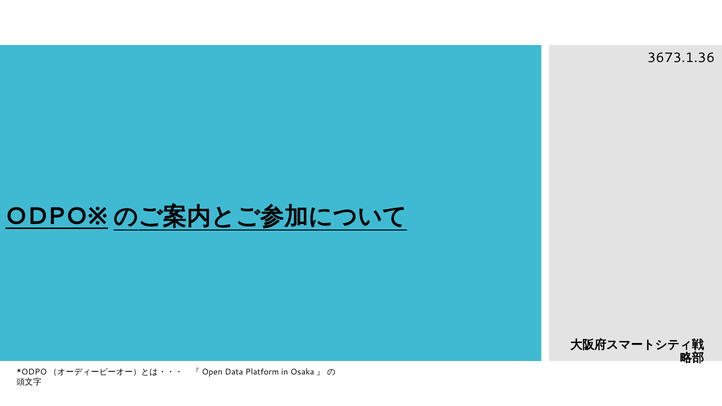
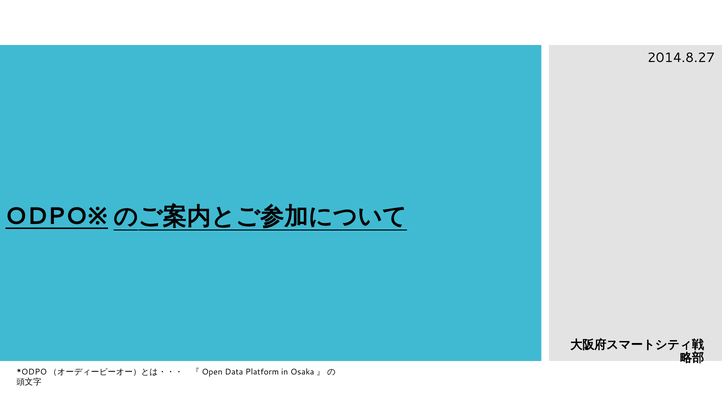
3673.1.36: 3673.1.36 -> 2014.8.27 (681, 58)
